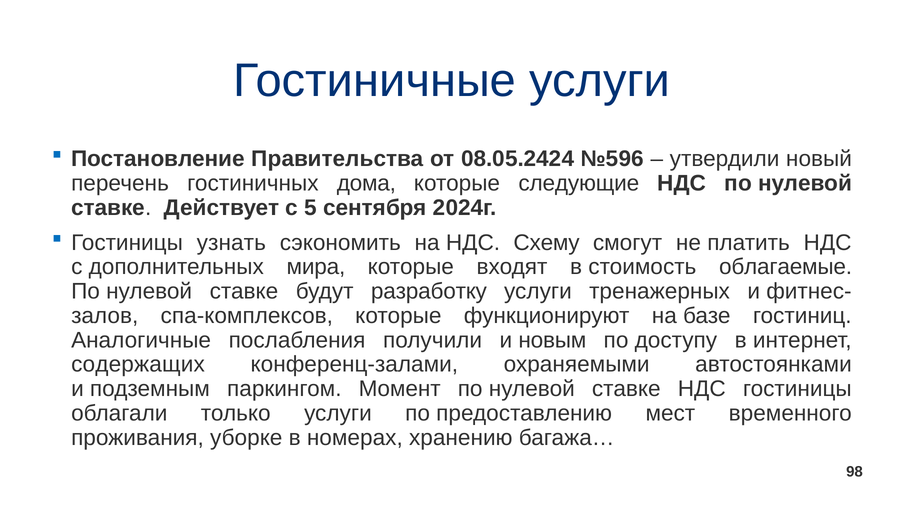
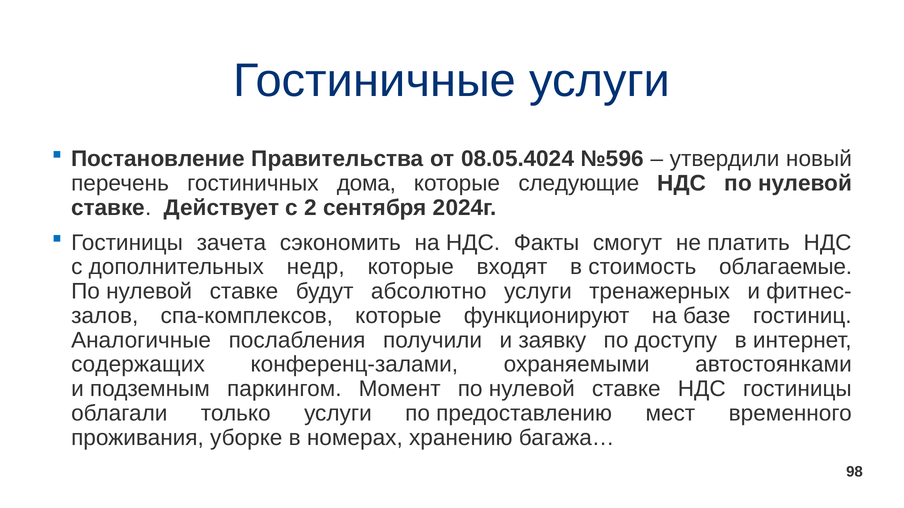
08.05.2424: 08.05.2424 -> 08.05.4024 (518, 159)
5: 5 -> 2 (310, 208)
узнать: узнать -> зачета (231, 243)
Схему: Схему -> Факты (547, 243)
мира: мира -> недр (316, 267)
разработку: разработку -> абсолютно (429, 292)
новым: новым -> заявку (552, 340)
